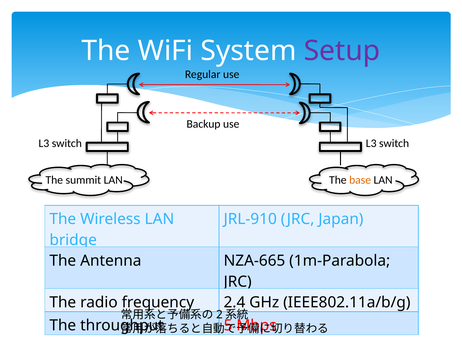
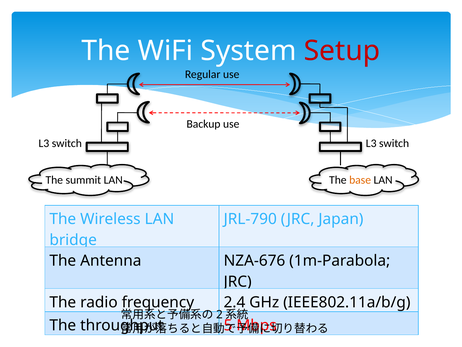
Setup colour: purple -> red (342, 51)
JRL-910: JRL-910 -> JRL-790 (250, 219)
NZA-665: NZA-665 -> NZA-676 (254, 260)
